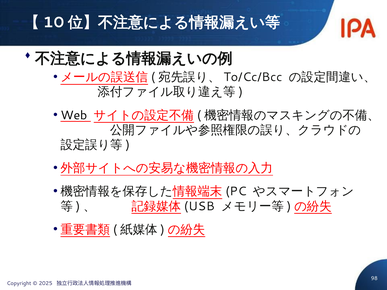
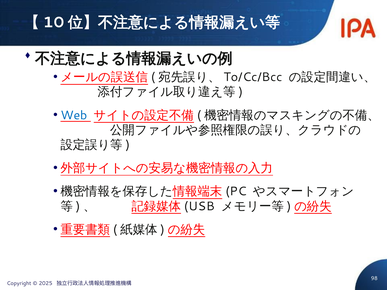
Web colour: black -> blue (74, 115)
